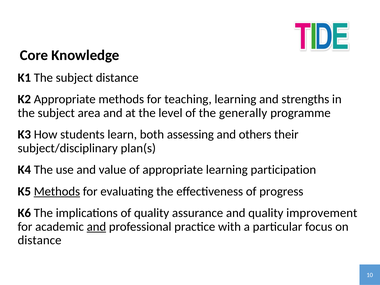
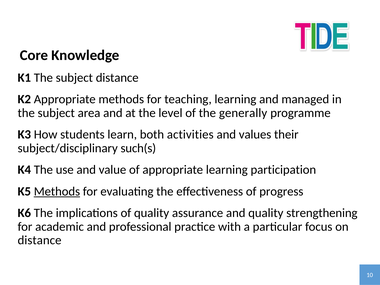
strengths: strengths -> managed (305, 99)
assessing: assessing -> activities (190, 135)
others: others -> values (255, 135)
plan(s: plan(s -> such(s (138, 148)
improvement: improvement -> strengthening (322, 213)
and underline: present -> none (96, 227)
